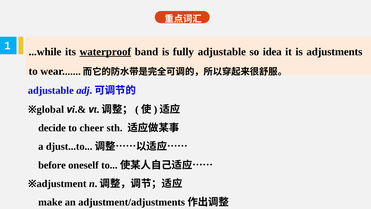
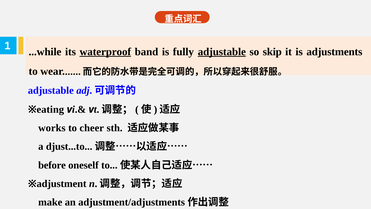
adjustable underline: none -> present (222, 52)
idea: idea -> skip (272, 52)
global: global -> eating (50, 109)
decide: decide -> works (52, 128)
